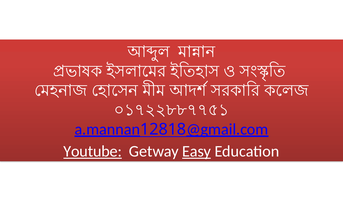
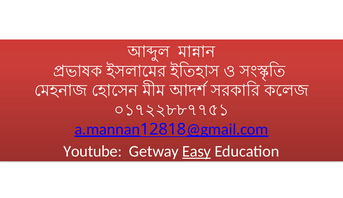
Youtube underline: present -> none (93, 151)
